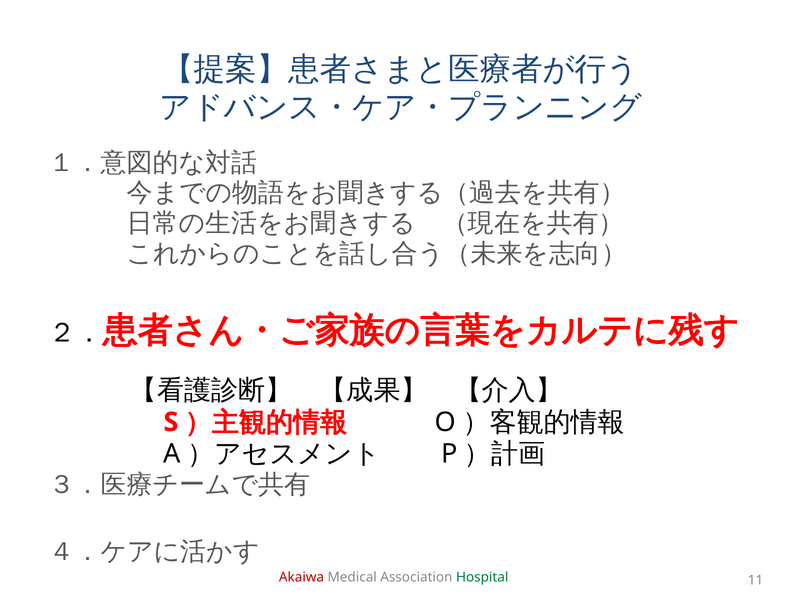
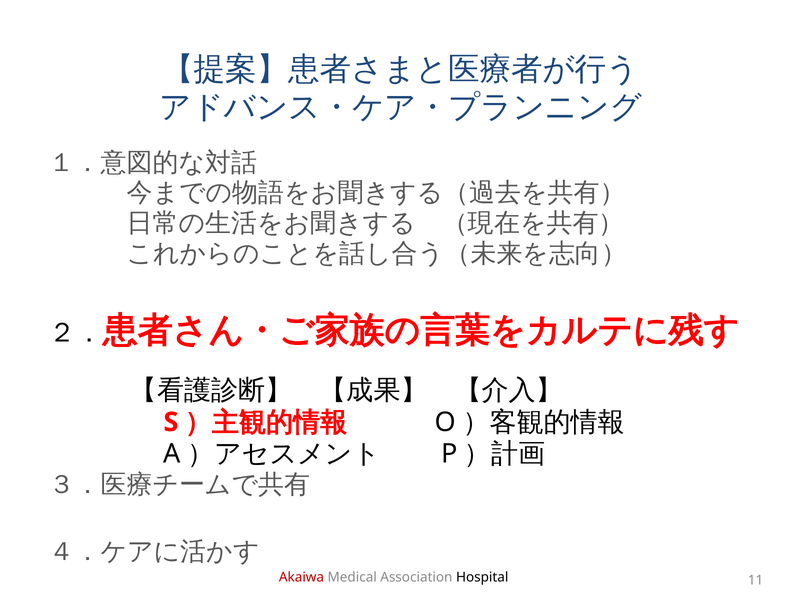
Hospital colour: green -> black (482, 577)
